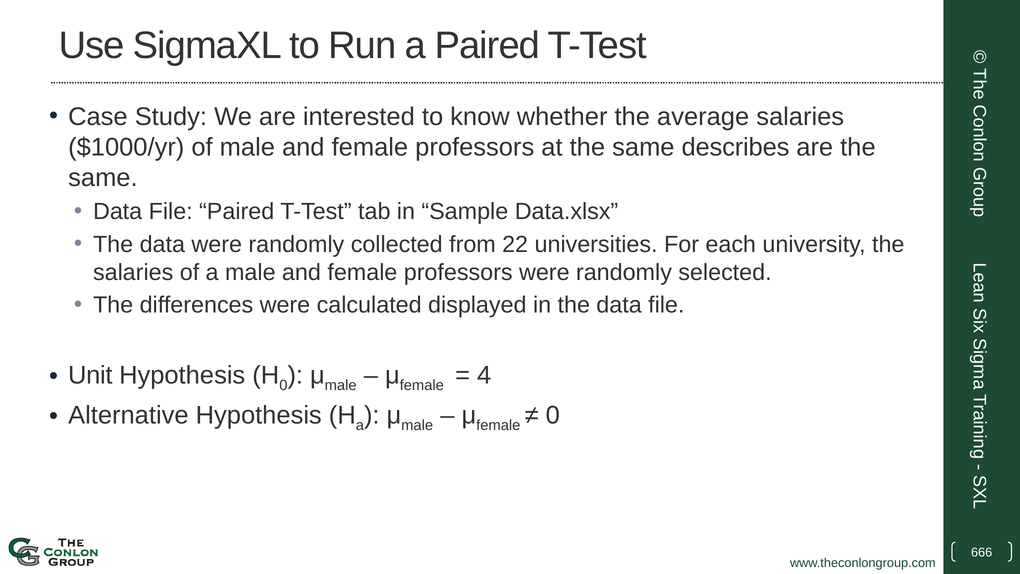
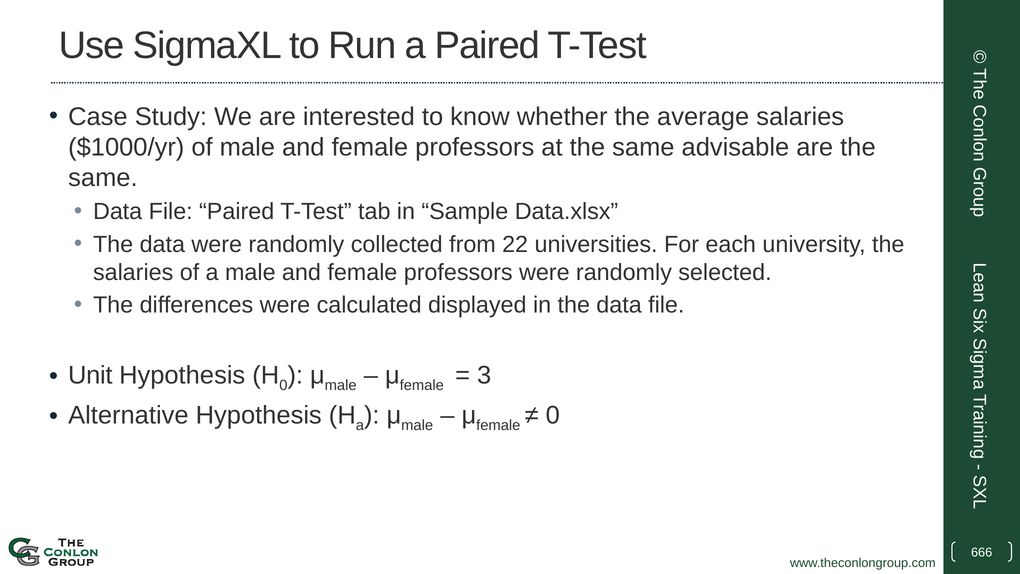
describes: describes -> advisable (735, 147)
4: 4 -> 3 (484, 375)
